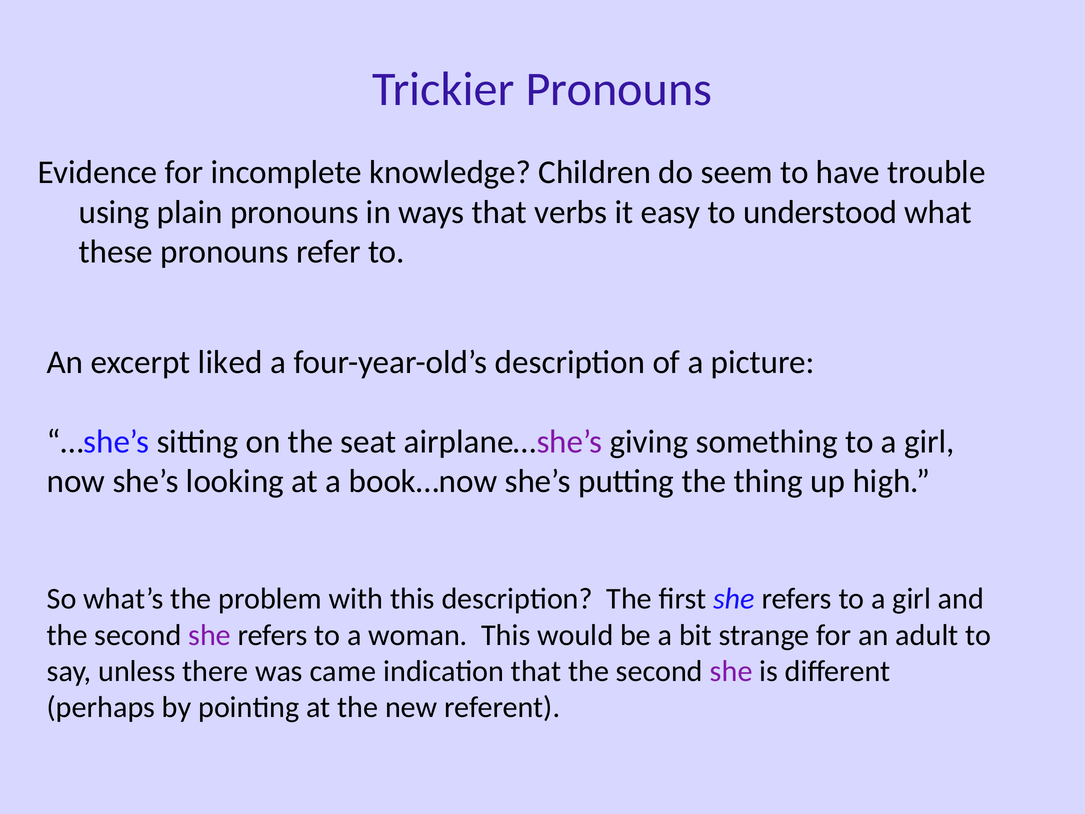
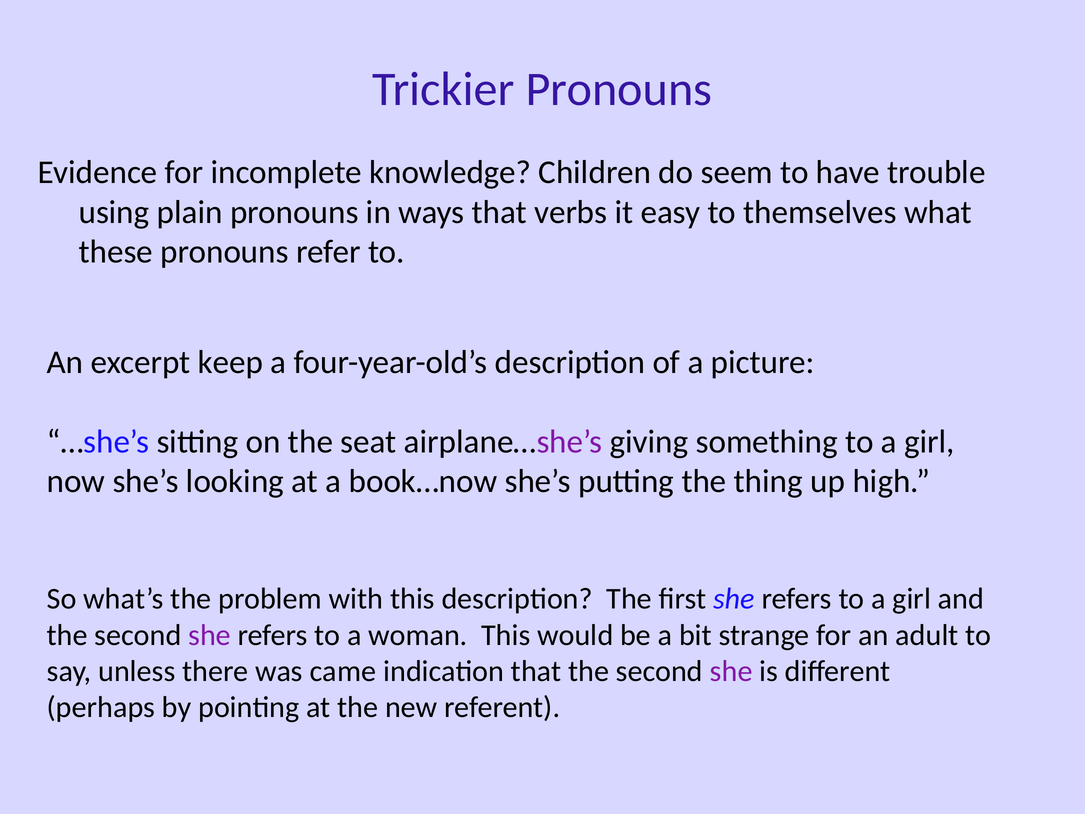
understood: understood -> themselves (820, 212)
liked: liked -> keep (231, 362)
